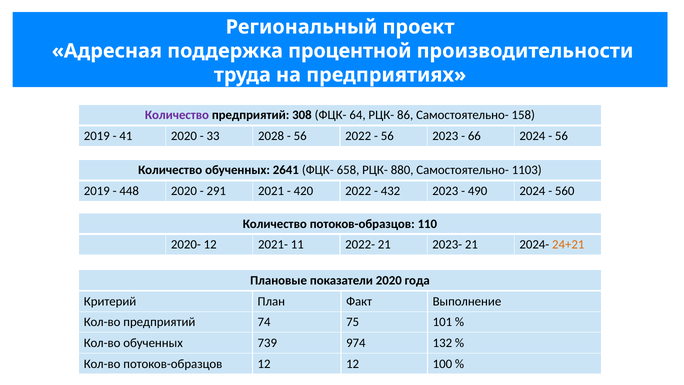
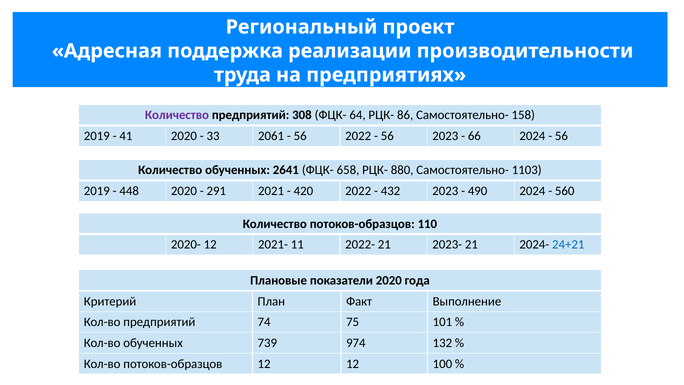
процентной: процентной -> реализации (350, 51)
2028: 2028 -> 2061 (271, 136)
24+21 colour: orange -> blue (568, 245)
